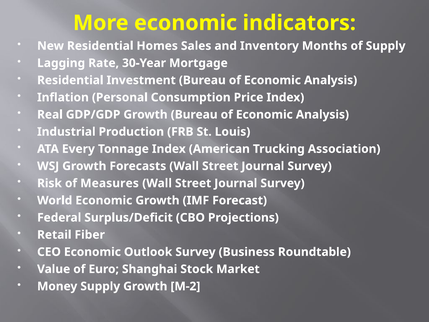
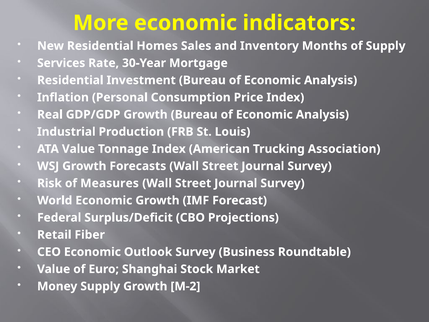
Lagging: Lagging -> Services (61, 63)
ATA Every: Every -> Value (78, 149)
